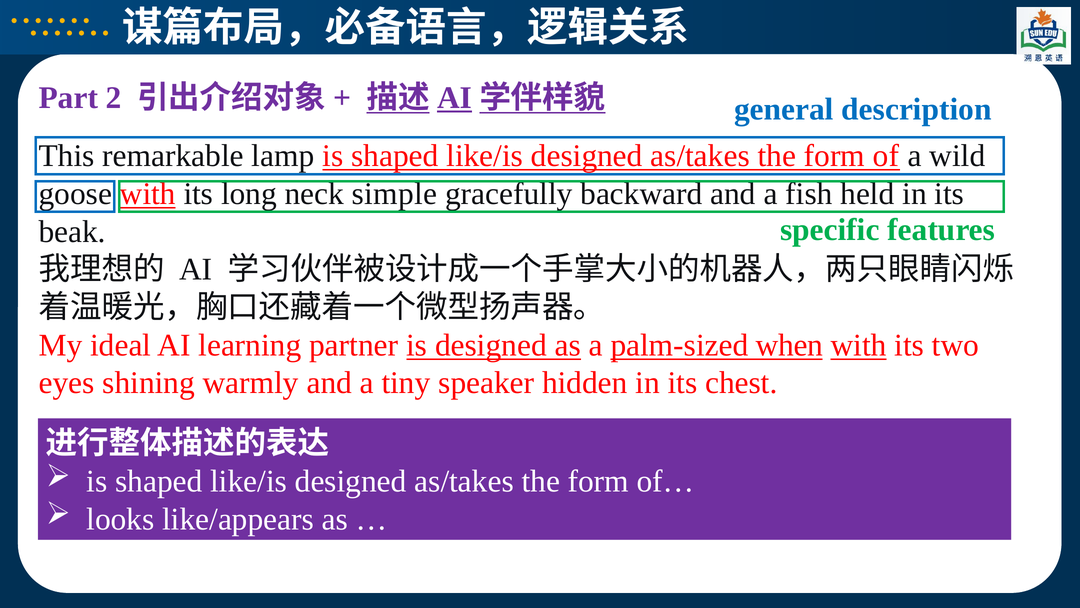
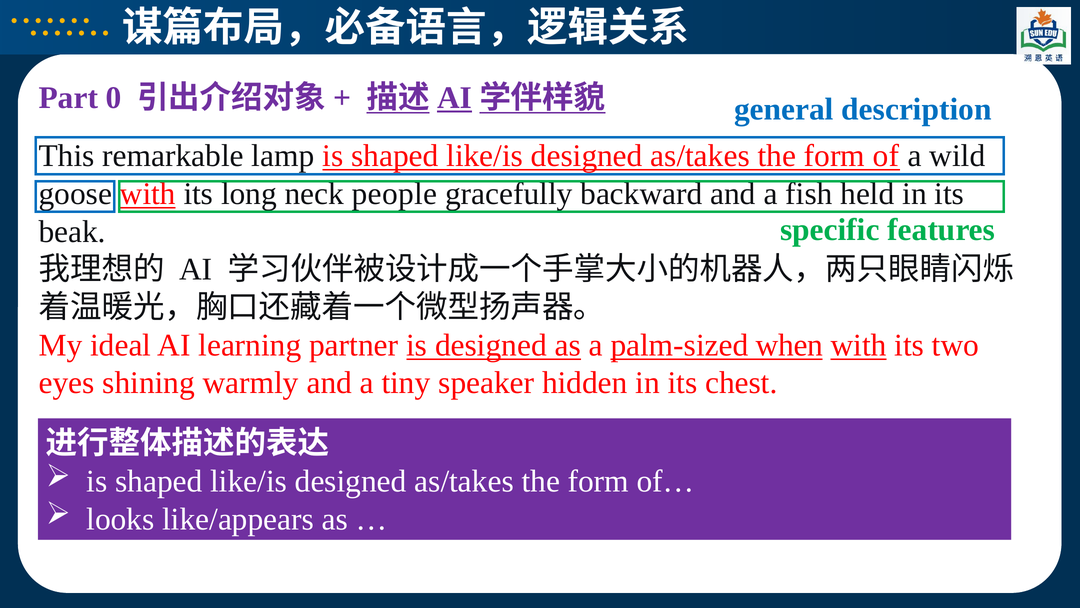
2: 2 -> 0 (114, 98)
simple: simple -> people (395, 194)
